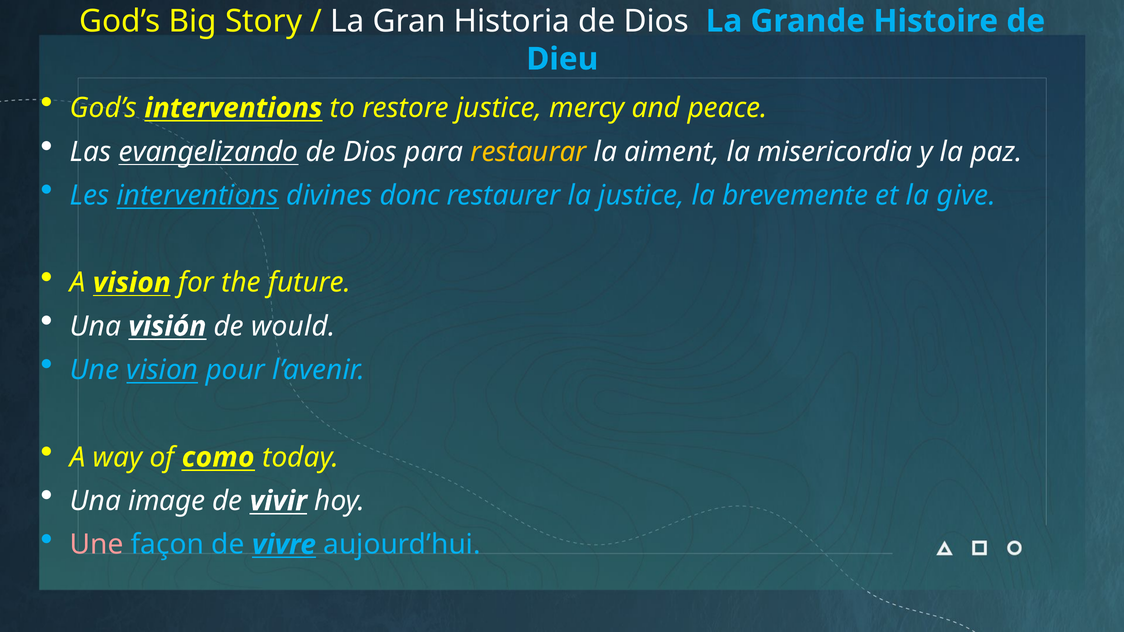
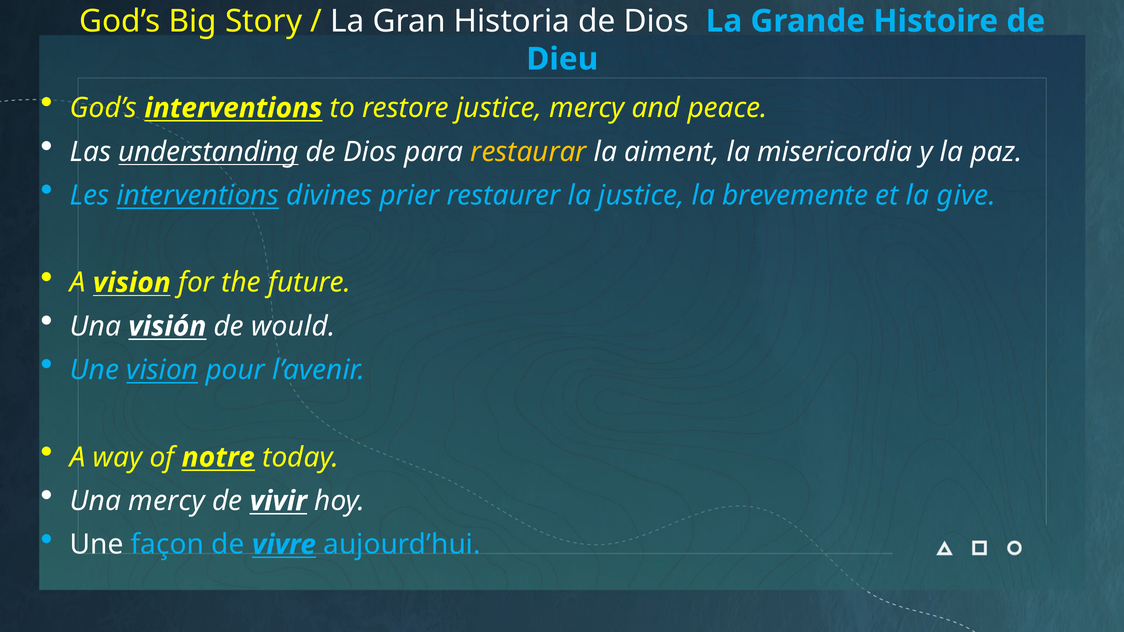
evangelizando: evangelizando -> understanding (209, 152)
donc: donc -> prier (410, 195)
como: como -> notre (218, 458)
Una image: image -> mercy (166, 501)
Une colour: pink -> white (97, 545)
